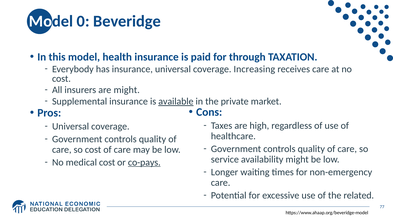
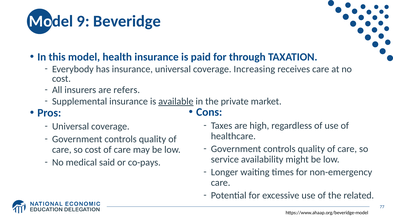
0: 0 -> 9 (83, 21)
are might: might -> refers (127, 90)
medical cost: cost -> said (107, 162)
co-pays underline: present -> none (144, 162)
